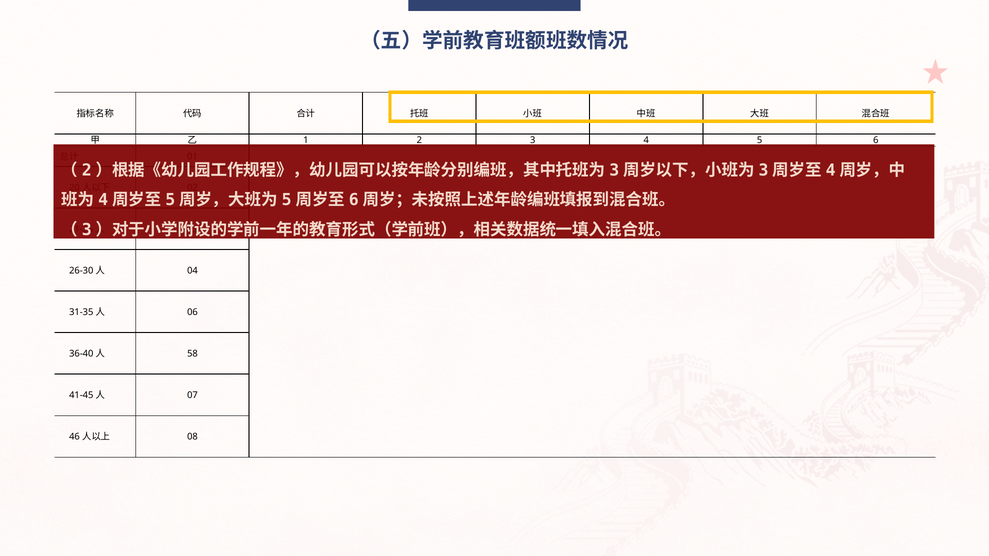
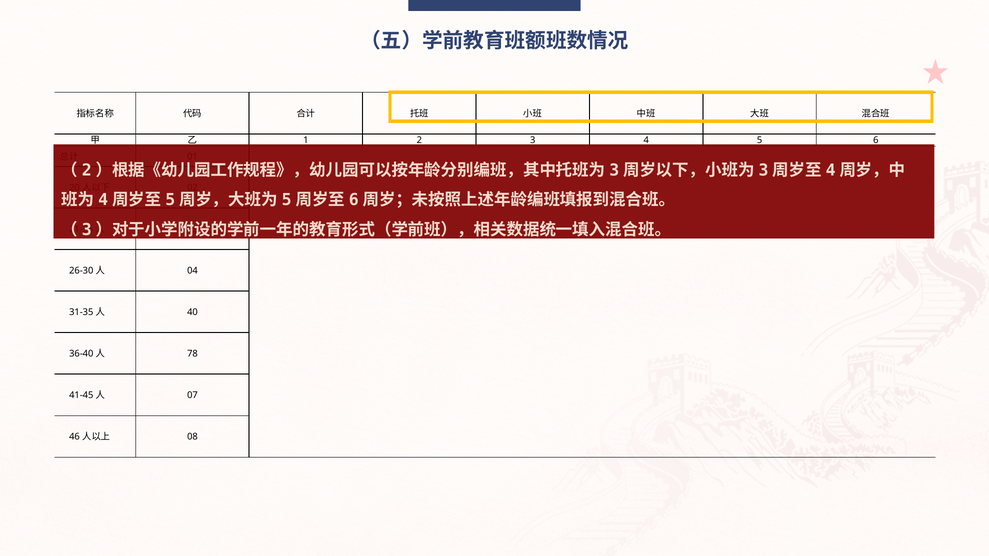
06: 06 -> 40 (193, 312)
58: 58 -> 78 (193, 354)
